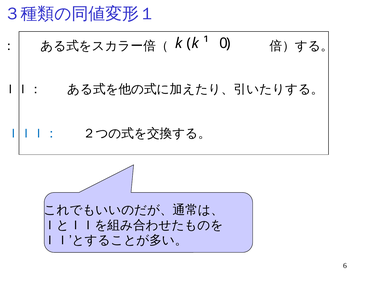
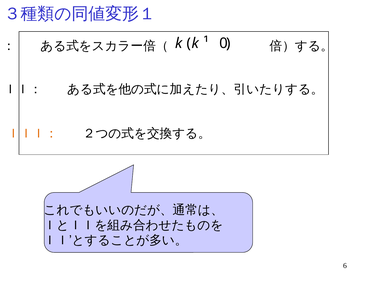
ＩＩＩ： colour: blue -> orange (32, 133)
